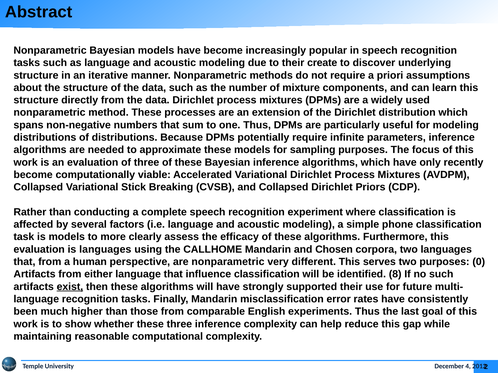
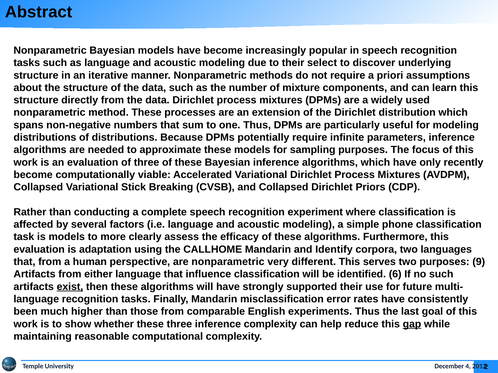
create: create -> select (322, 63)
is languages: languages -> adaptation (105, 250)
Chosen: Chosen -> Identify (334, 250)
0: 0 -> 9 (479, 262)
8: 8 -> 6 (395, 275)
gap underline: none -> present (412, 324)
